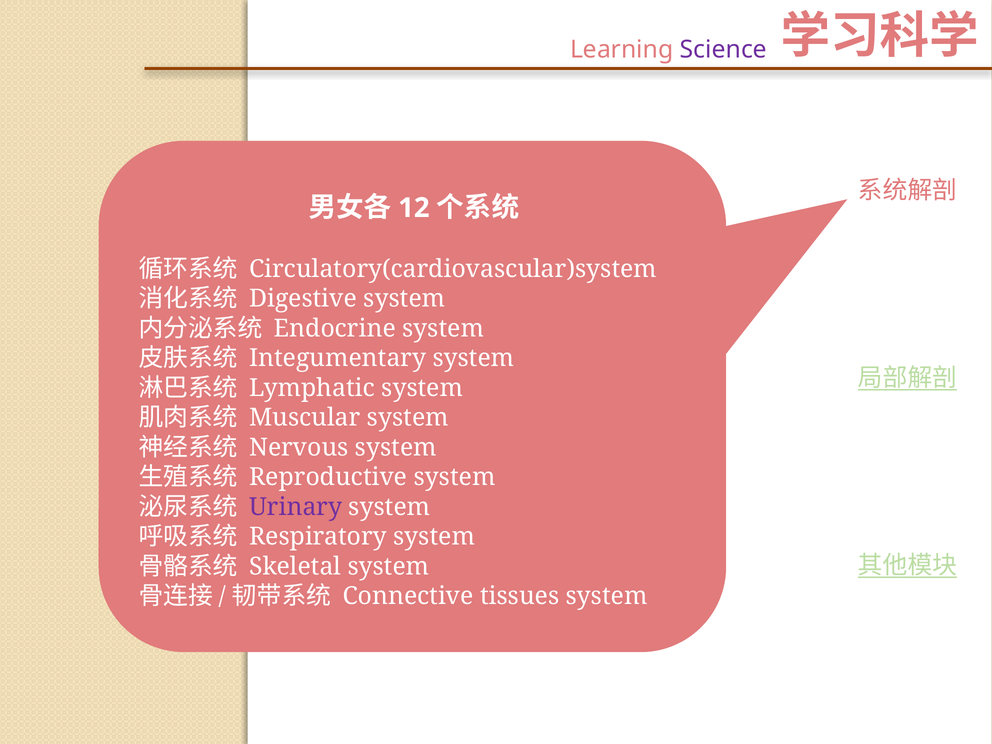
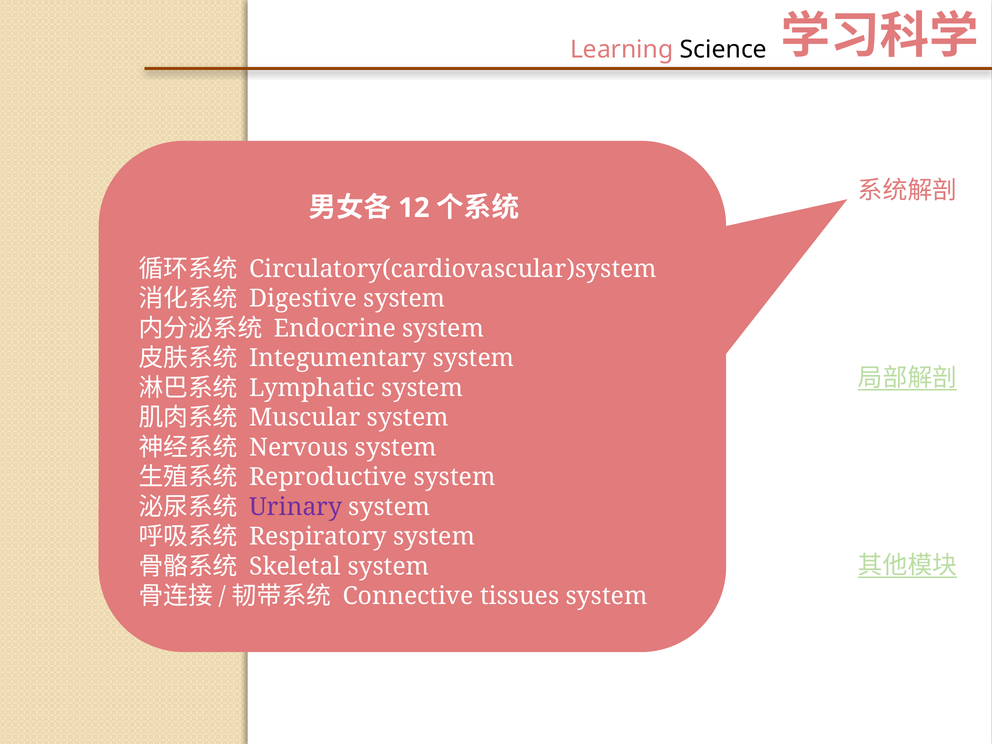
Science colour: purple -> black (723, 50)
